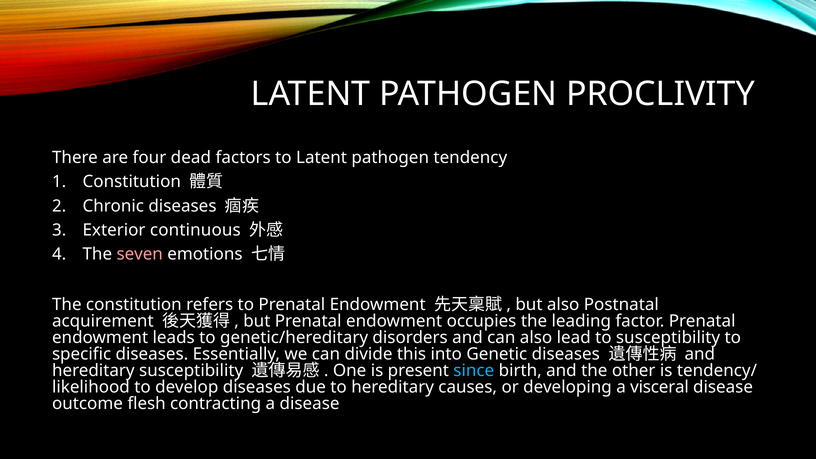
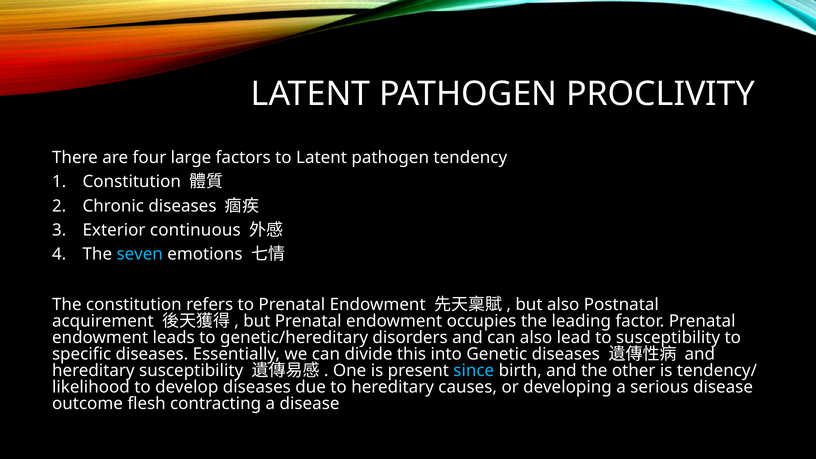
dead: dead -> large (191, 158)
seven colour: pink -> light blue (140, 254)
visceral: visceral -> serious (659, 387)
